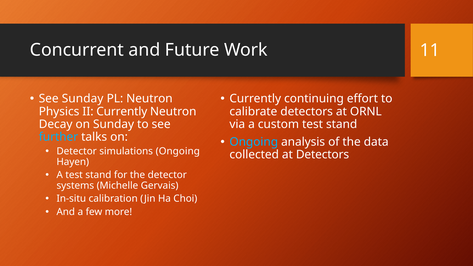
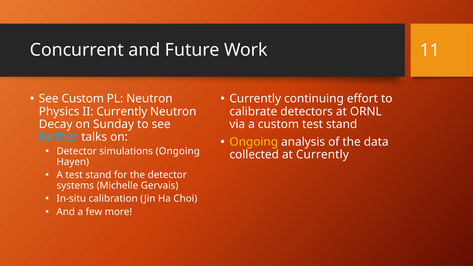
See Sunday: Sunday -> Custom (83, 99)
Ongoing colour: light blue -> yellow (254, 142)
at Detectors: Detectors -> Currently (322, 155)
